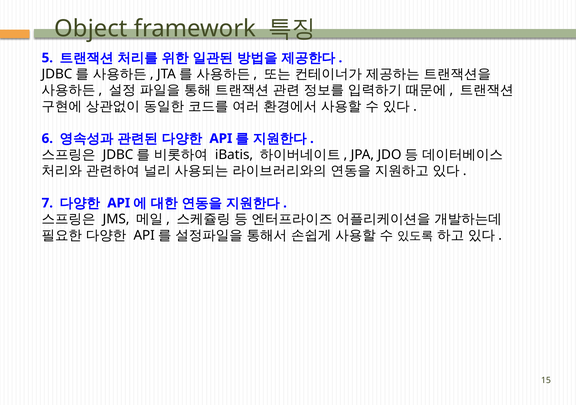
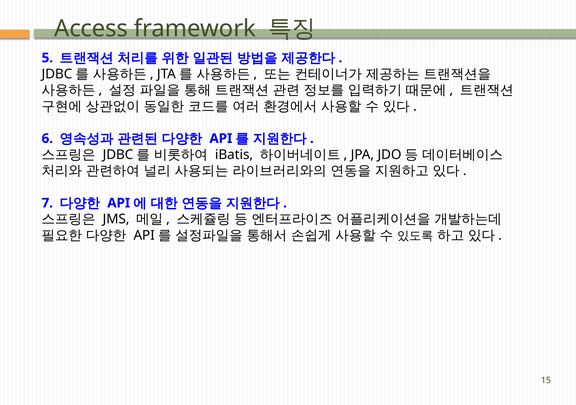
Object: Object -> Access (91, 29)
